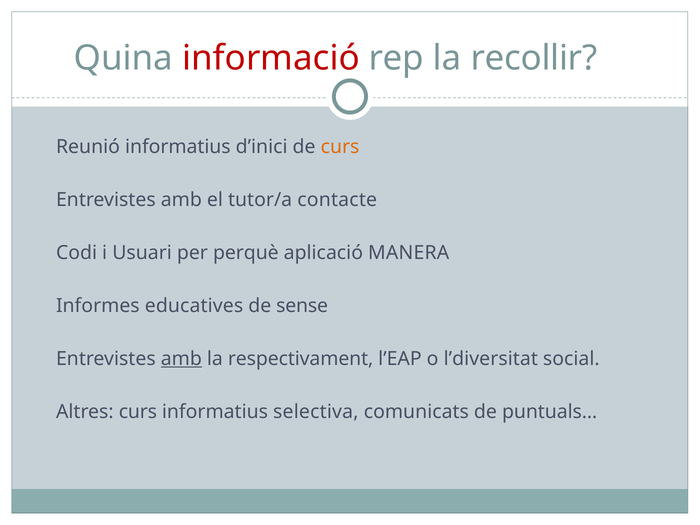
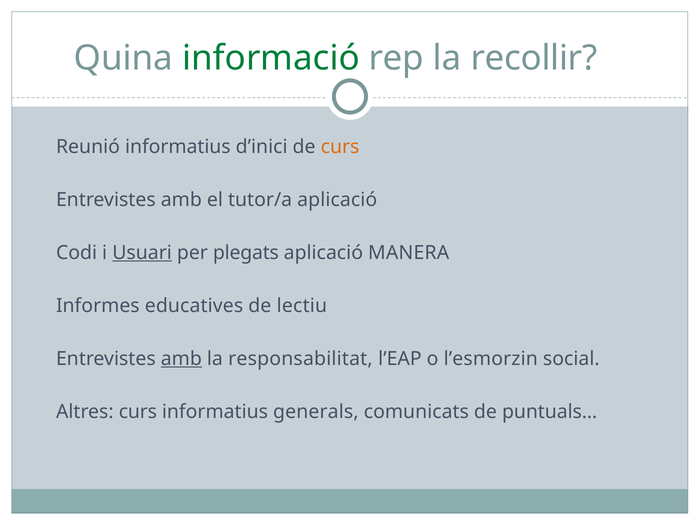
informació colour: red -> green (271, 58)
tutor/a contacte: contacte -> aplicació (337, 200)
Usuari underline: none -> present (142, 253)
perquè: perquè -> plegats (246, 253)
sense: sense -> lectiu (302, 306)
respectivament: respectivament -> responsabilitat (300, 359)
l’diversitat: l’diversitat -> l’esmorzin (491, 359)
selectiva: selectiva -> generals (316, 412)
